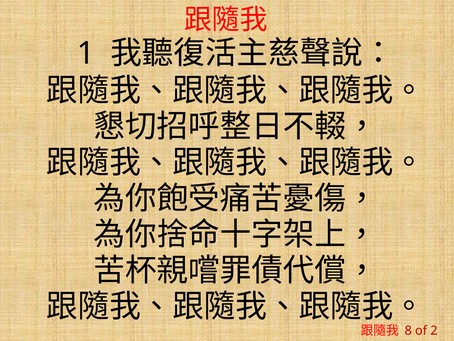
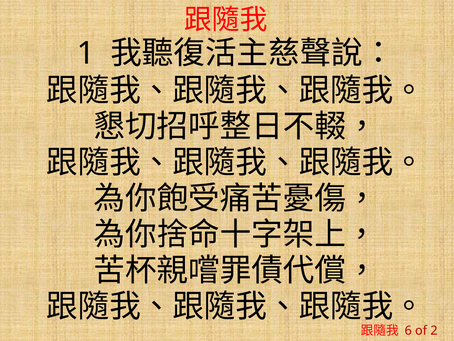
8: 8 -> 6 (408, 330)
